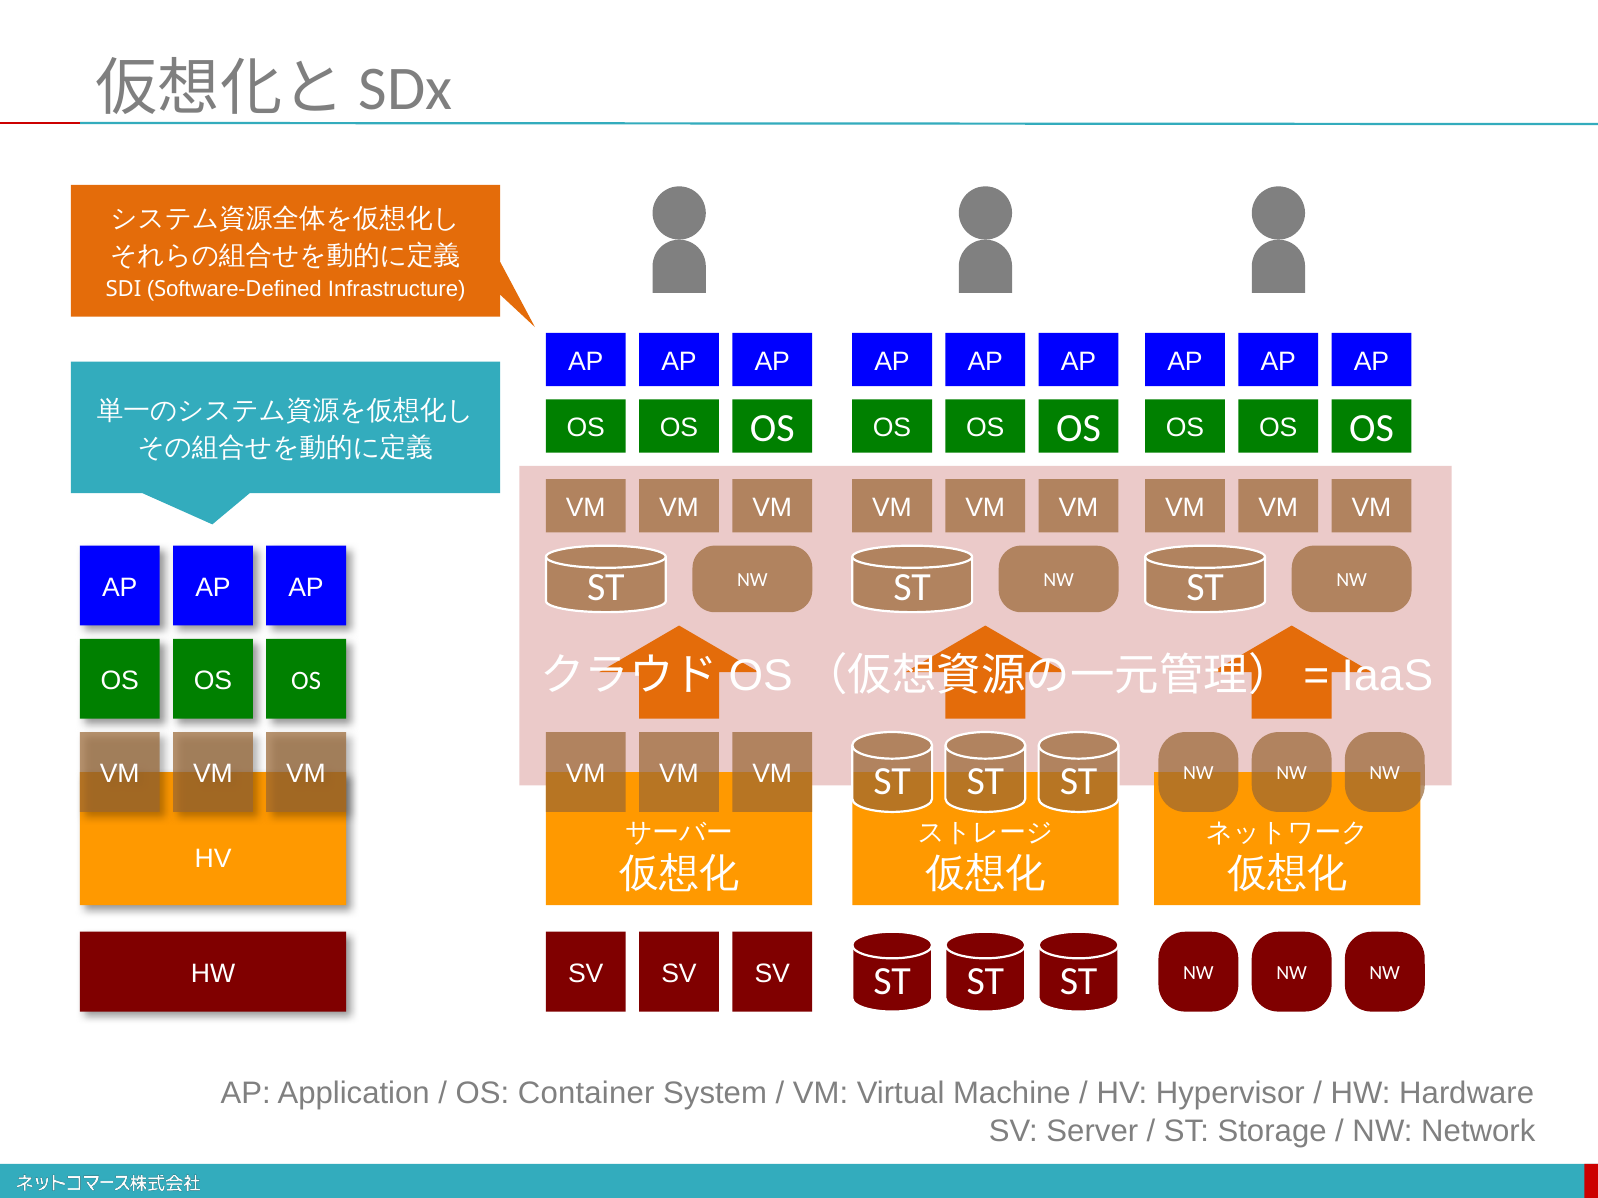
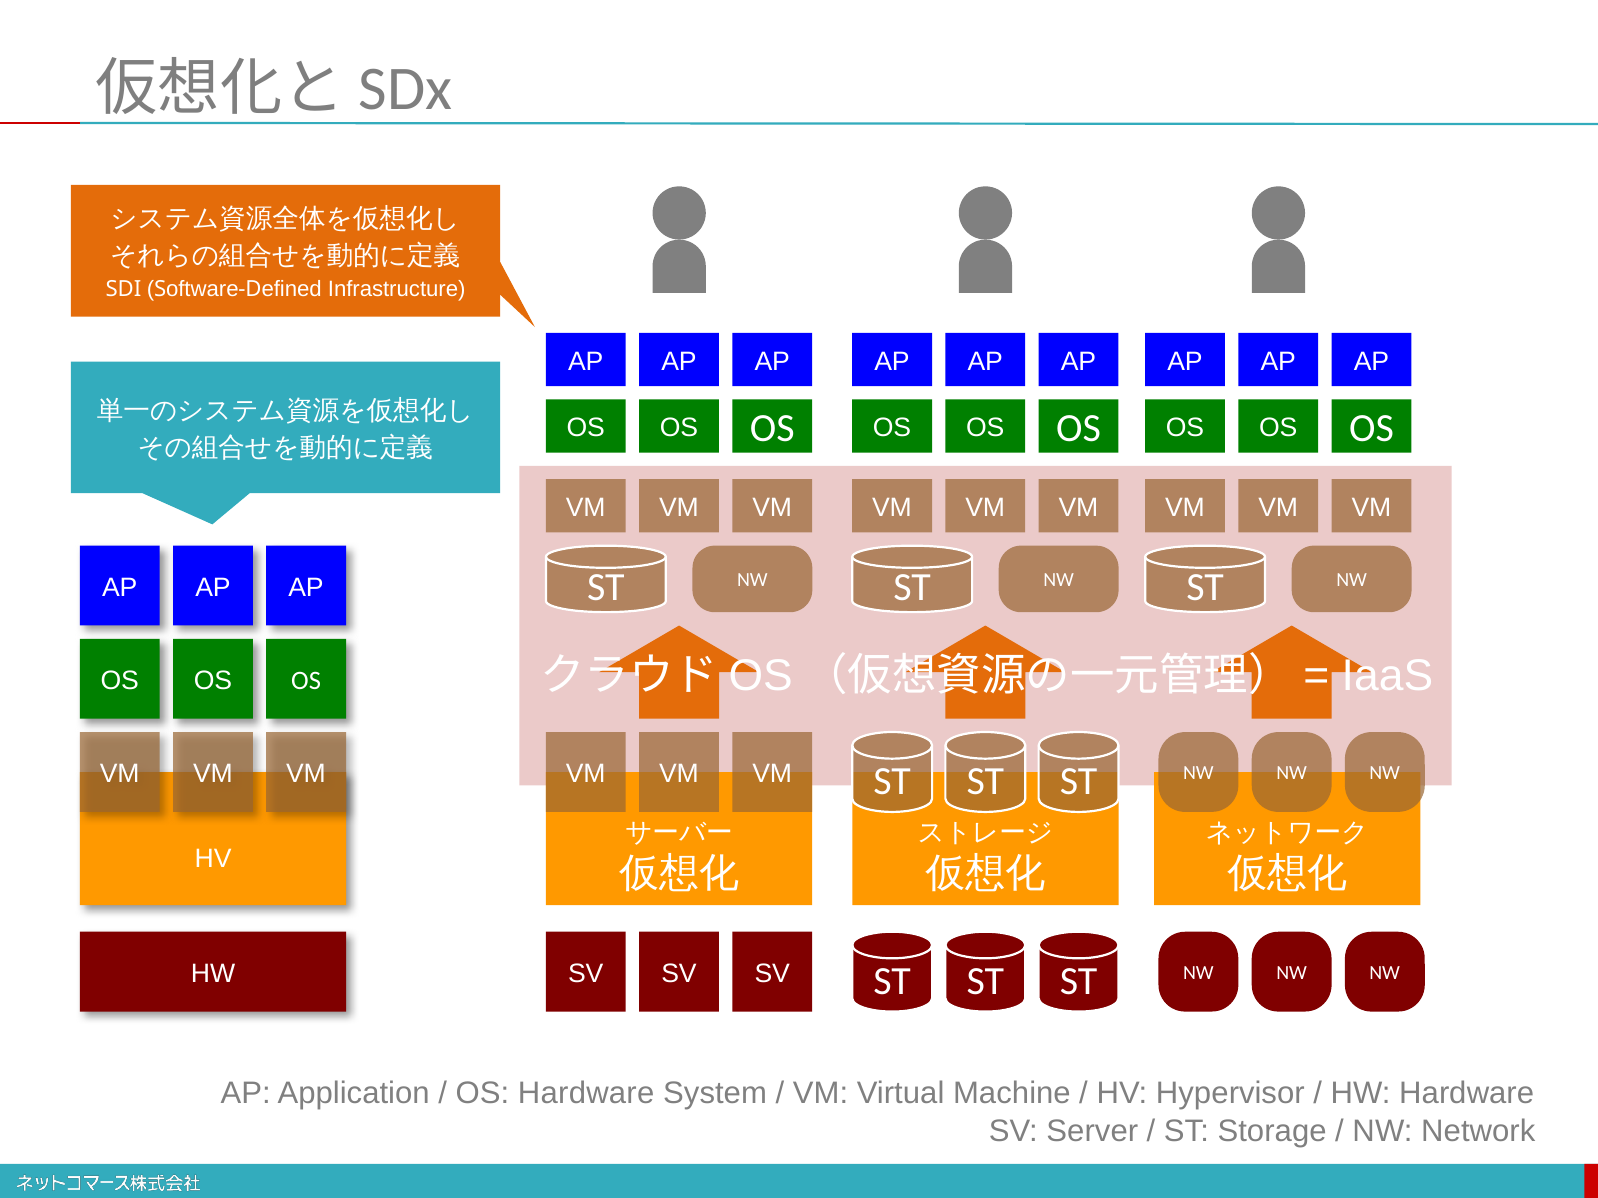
OS Container: Container -> Hardware (586, 1094)
